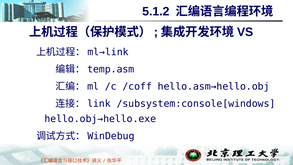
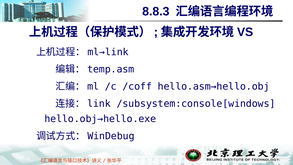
5.1.2: 5.1.2 -> 8.8.3 (156, 12)
